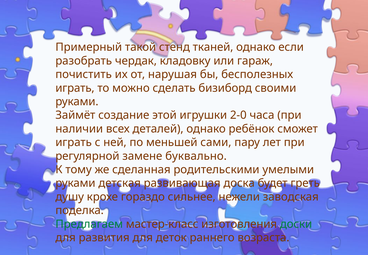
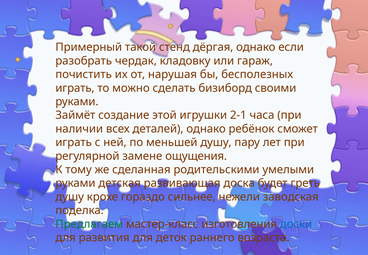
тканей: тканей -> дёргая (213, 47)
2-0: 2-0 -> 2-1 (238, 115)
меньшей сами: сами -> душу (216, 142)
буквально: буквально -> ощущения (196, 156)
доски colour: green -> blue (296, 224)
